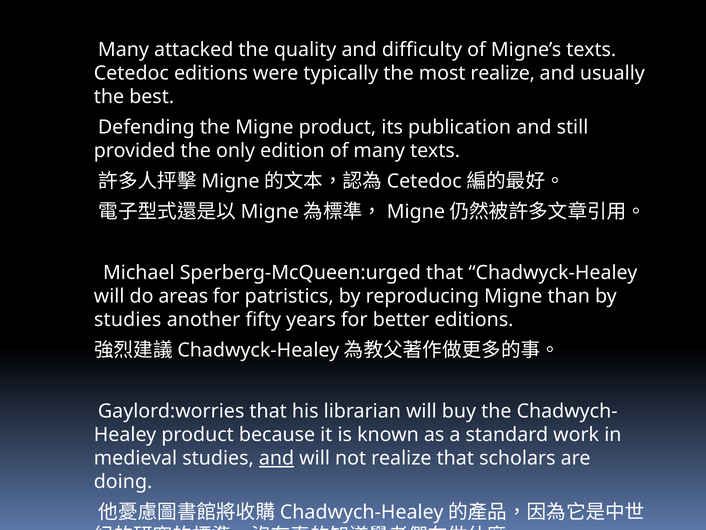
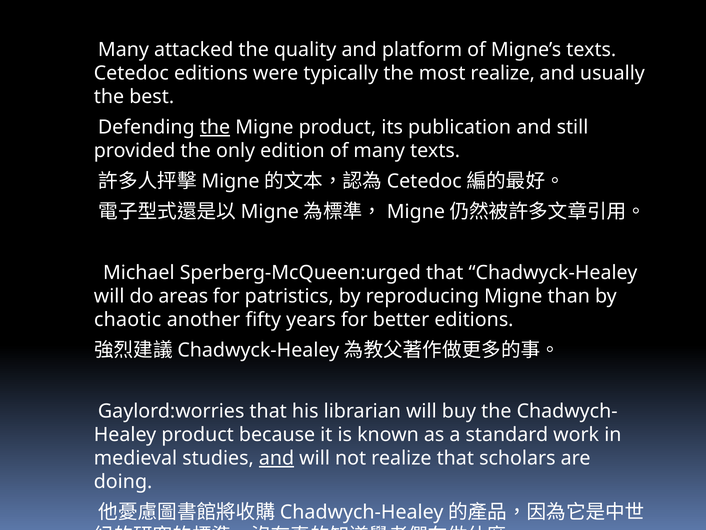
difficulty: difficulty -> platform (422, 50)
the underline: none -> present (215, 127)
studies: studies -> chaotic (128, 319)
